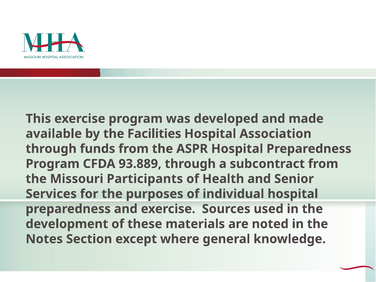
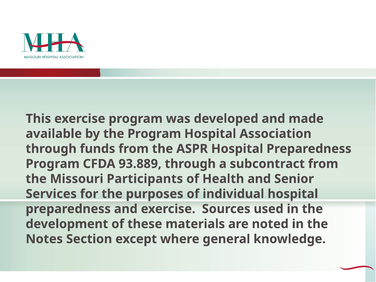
the Facilities: Facilities -> Program (154, 134)
